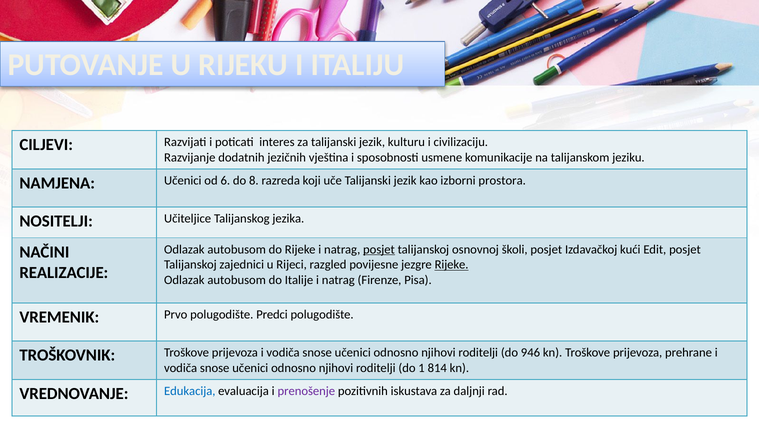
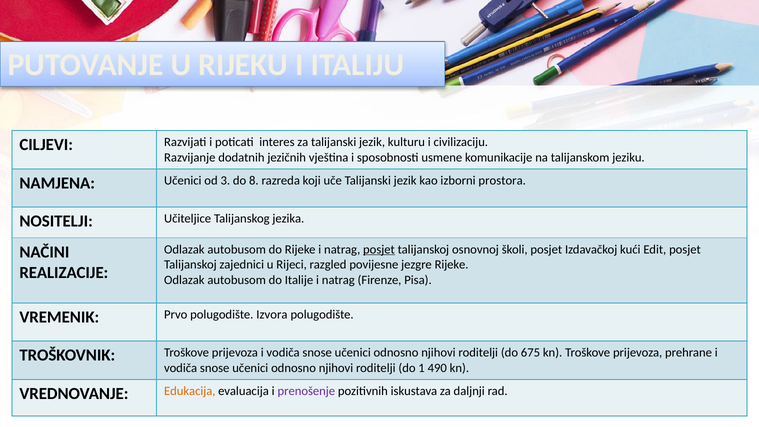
6: 6 -> 3 (225, 181)
Rijeke underline: present -> none (452, 265)
Predci: Predci -> Izvora (272, 315)
946: 946 -> 675 (530, 353)
814: 814 -> 490 (437, 368)
Edukacija colour: blue -> orange (190, 391)
